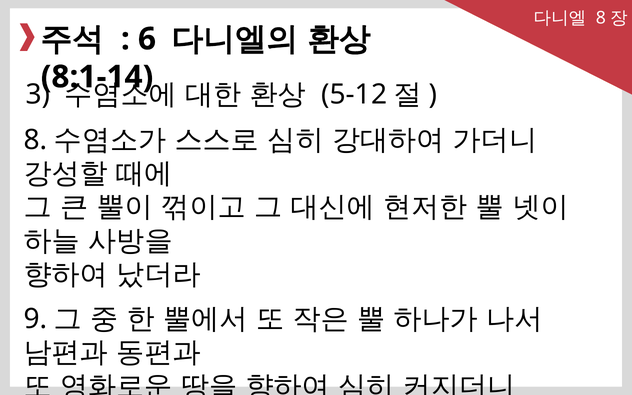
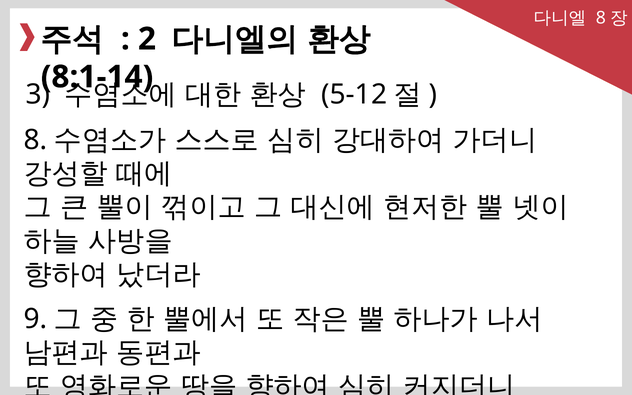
6: 6 -> 2 (147, 39)
